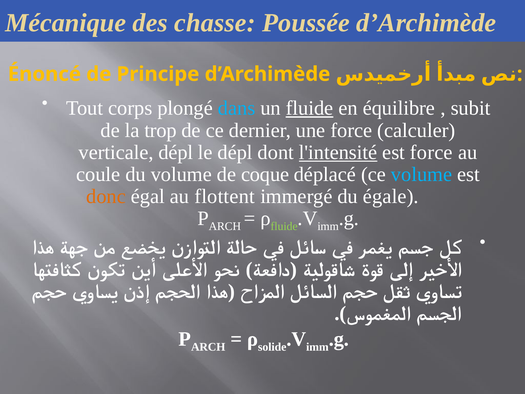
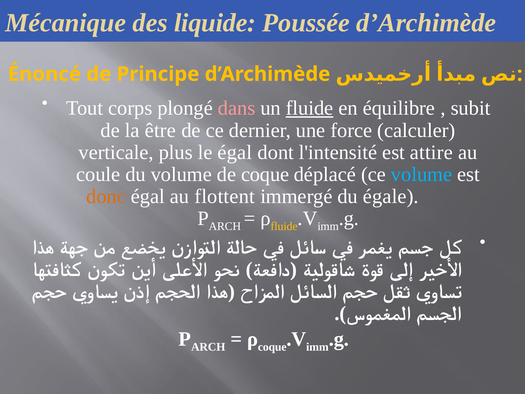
chasse: chasse -> liquide (215, 23)
dans colour: light blue -> pink (237, 108)
trop: trop -> être (160, 130)
verticale dépl: dépl -> plus (176, 152)
le dépl: dépl -> égal (235, 152)
l'intensité underline: present -> none (338, 152)
est force: force -> attire (431, 152)
fluide colour: light green -> yellow (284, 226)
solide: solide -> coque (272, 347)
